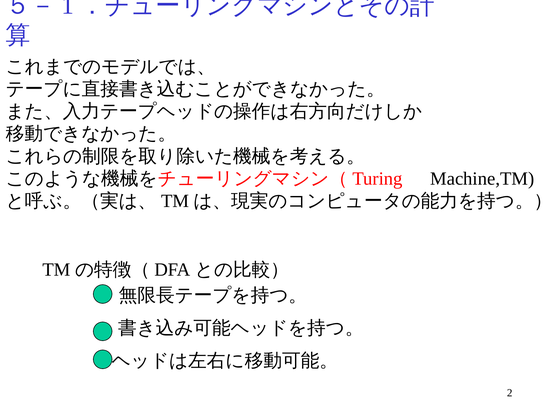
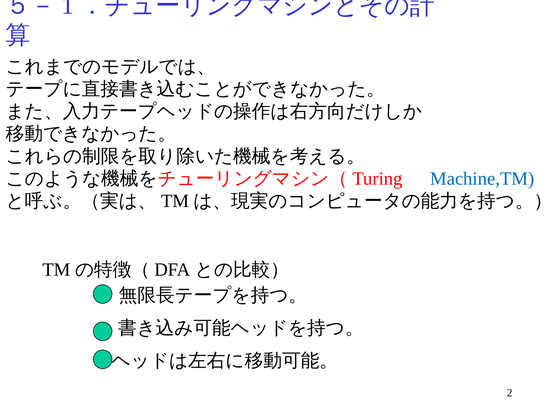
Machine,TM colour: black -> blue (482, 179)
